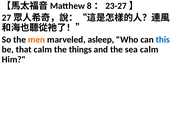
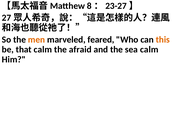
asleep: asleep -> feared (101, 40)
this colour: blue -> orange (163, 40)
things: things -> afraid (80, 49)
